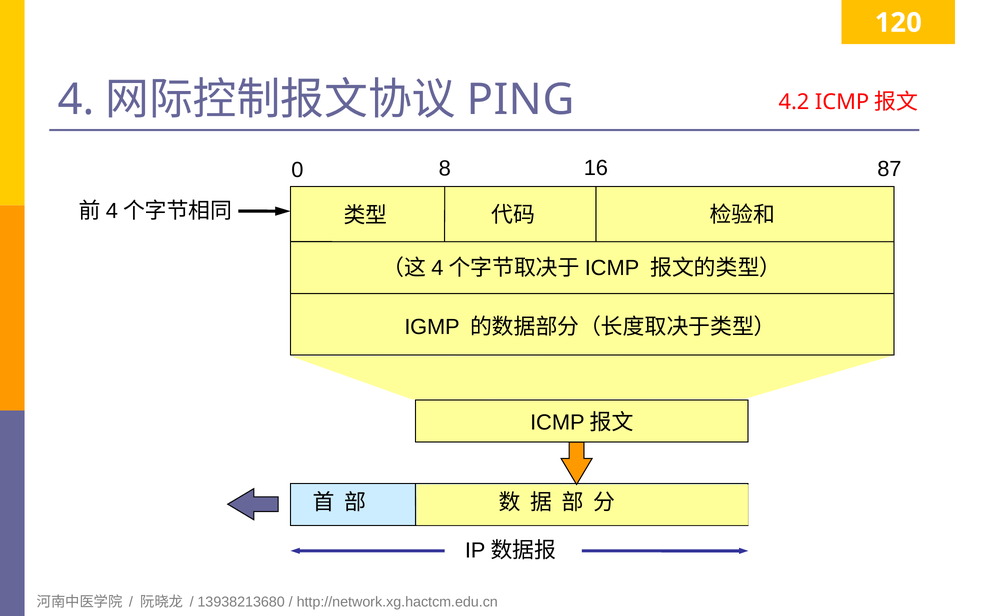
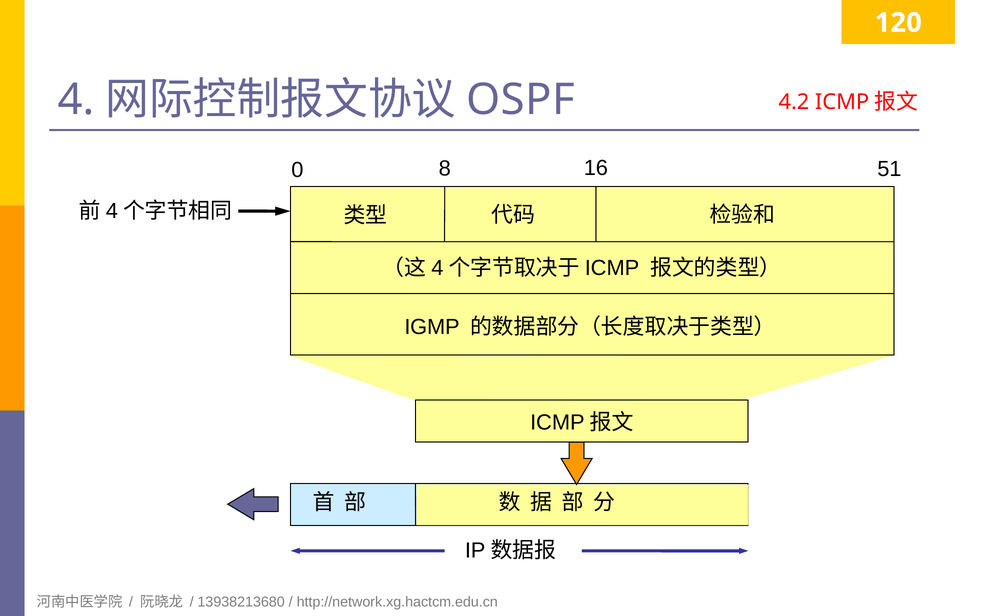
PING: PING -> OSPF (521, 100)
87: 87 -> 51 (889, 169)
